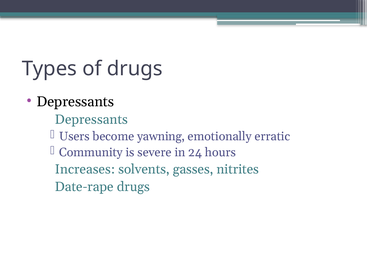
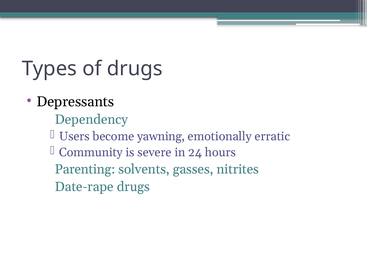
Depressants: Depressants -> Dependency (91, 120)
Increases: Increases -> Parenting (85, 169)
